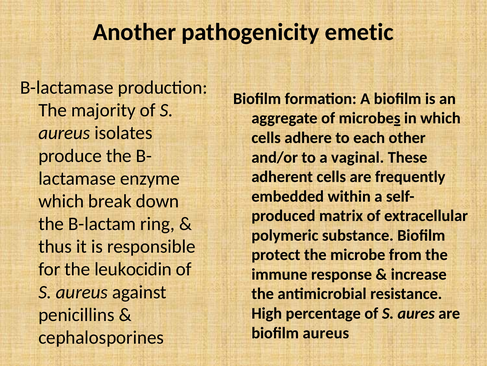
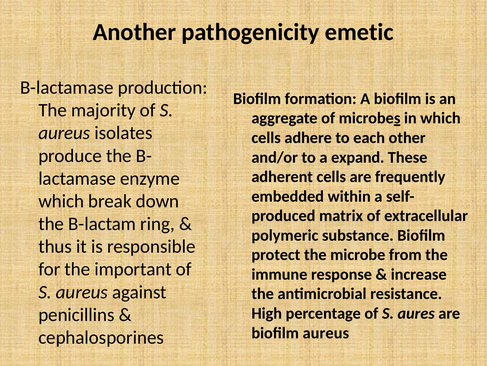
vaginal: vaginal -> expand (358, 157)
leukocidin: leukocidin -> important (133, 269)
